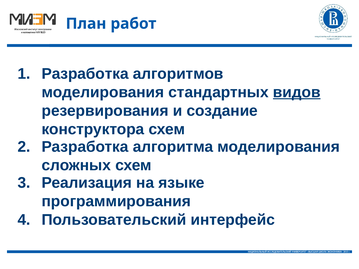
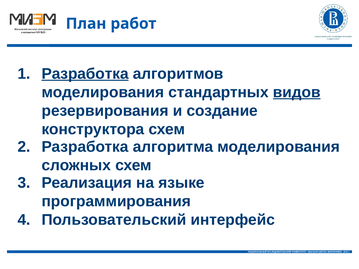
Разработка underline: none -> present (85, 74)
